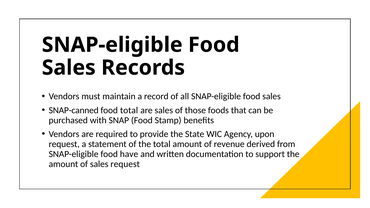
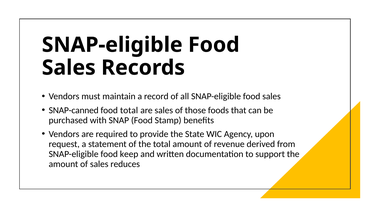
have: have -> keep (129, 154)
sales request: request -> reduces (125, 164)
